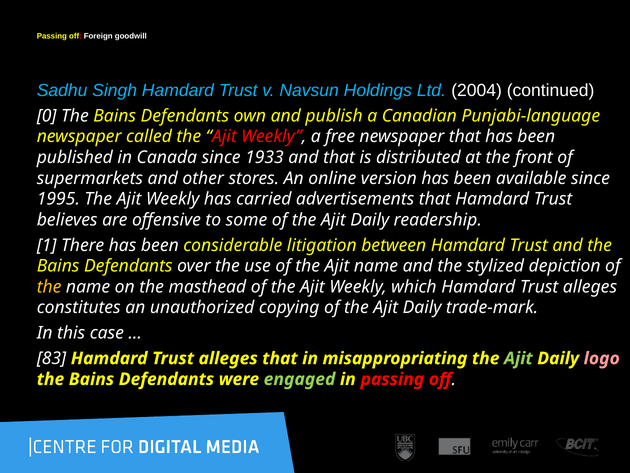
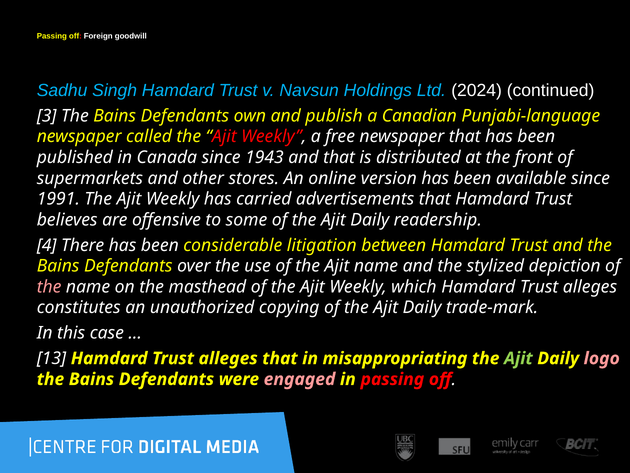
2004: 2004 -> 2024 (477, 90)
0: 0 -> 3 (47, 116)
1933: 1933 -> 1943 (264, 157)
1995: 1995 -> 1991 (58, 199)
1: 1 -> 4 (47, 245)
the colour: yellow -> pink (49, 287)
83: 83 -> 13 (51, 358)
engaged colour: light green -> pink (300, 379)
